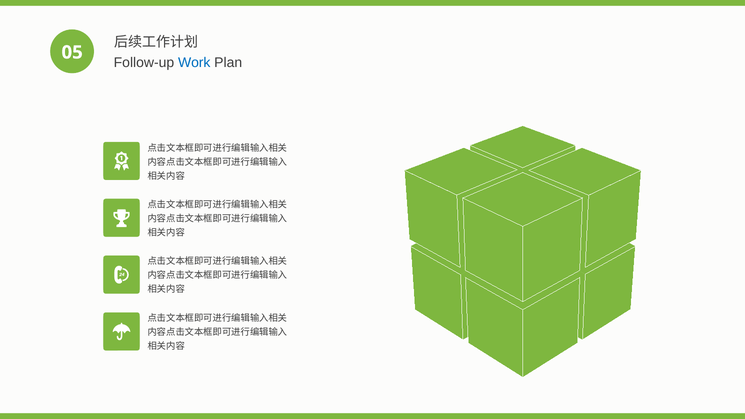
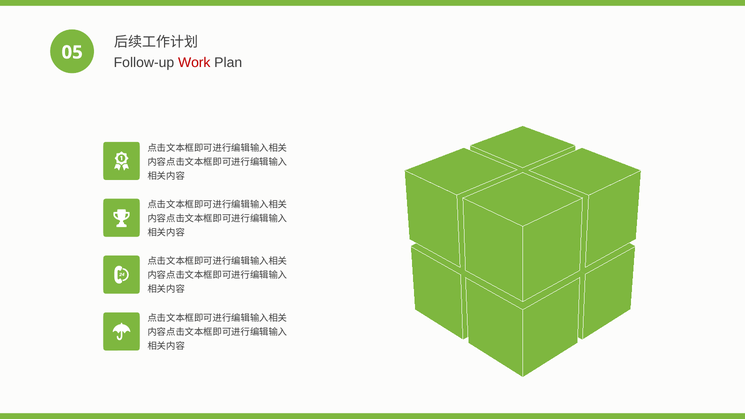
Work colour: blue -> red (194, 63)
